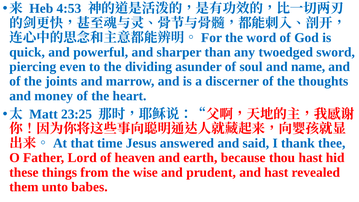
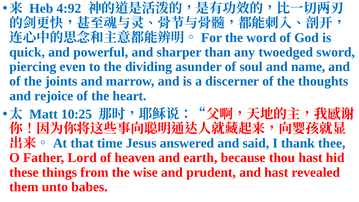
4:53: 4:53 -> 4:92 (69, 9)
money: money -> rejoice (54, 96)
23:25: 23:25 -> 10:25 (77, 114)
